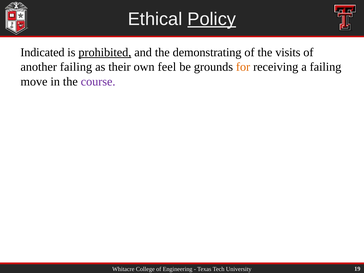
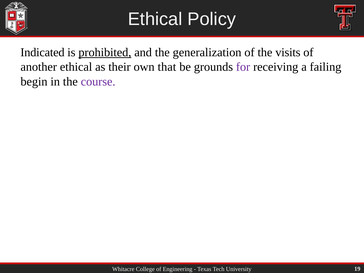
Policy underline: present -> none (212, 19)
demonstrating: demonstrating -> generalization (207, 52)
another failing: failing -> ethical (76, 67)
feel: feel -> that (167, 67)
for colour: orange -> purple (243, 67)
move: move -> begin (34, 82)
